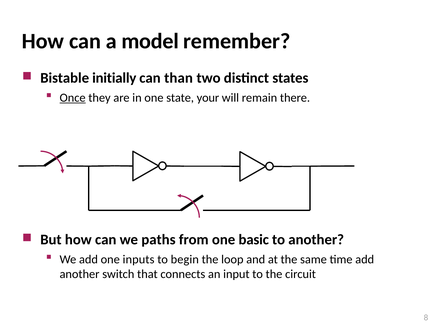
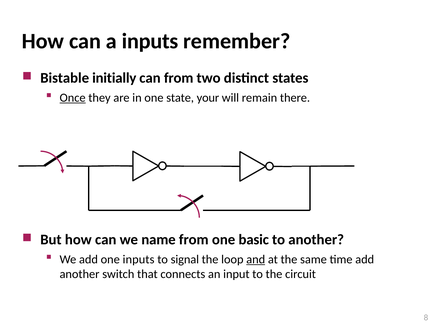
a model: model -> inputs (150, 41)
can than: than -> from (179, 78)
paths: paths -> name (159, 240)
begin: begin -> signal (185, 260)
and underline: none -> present (256, 260)
